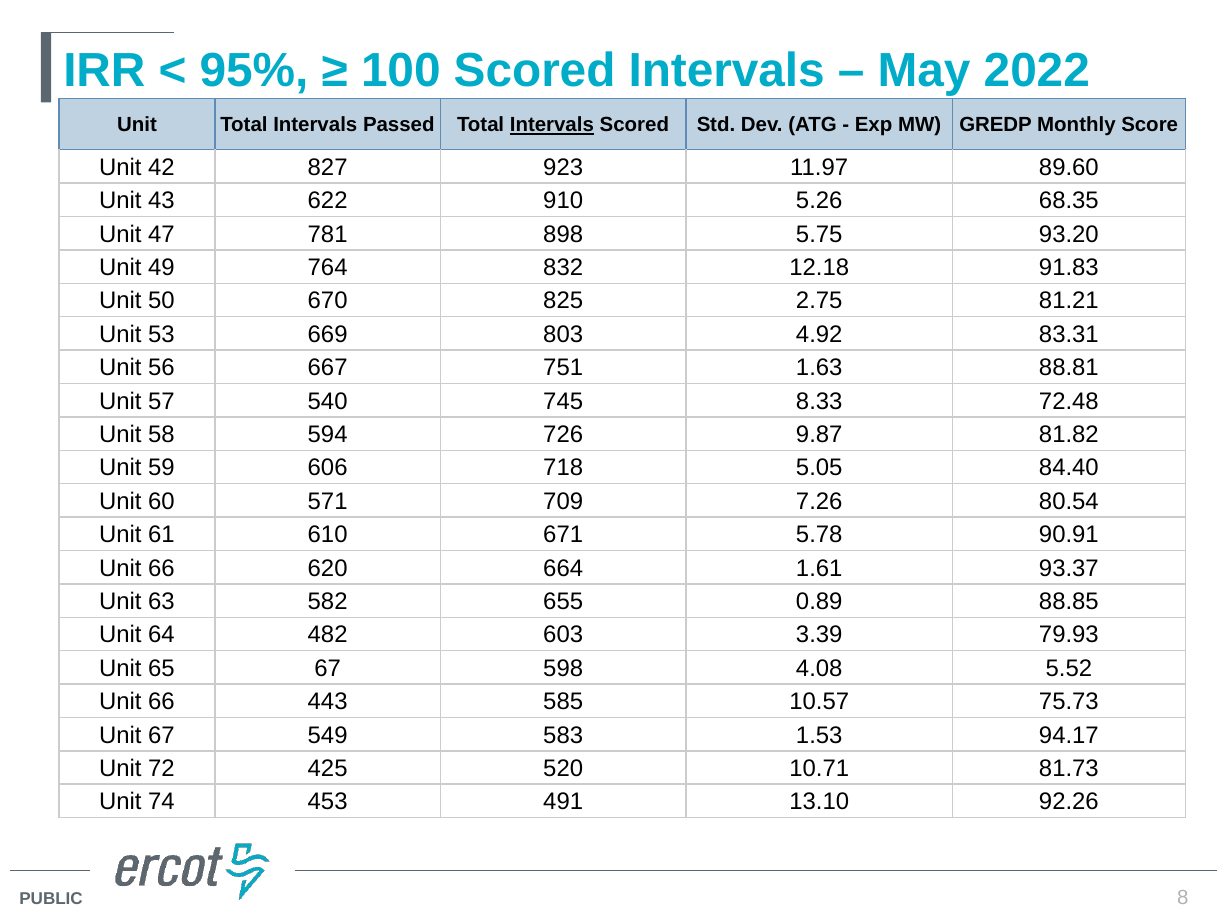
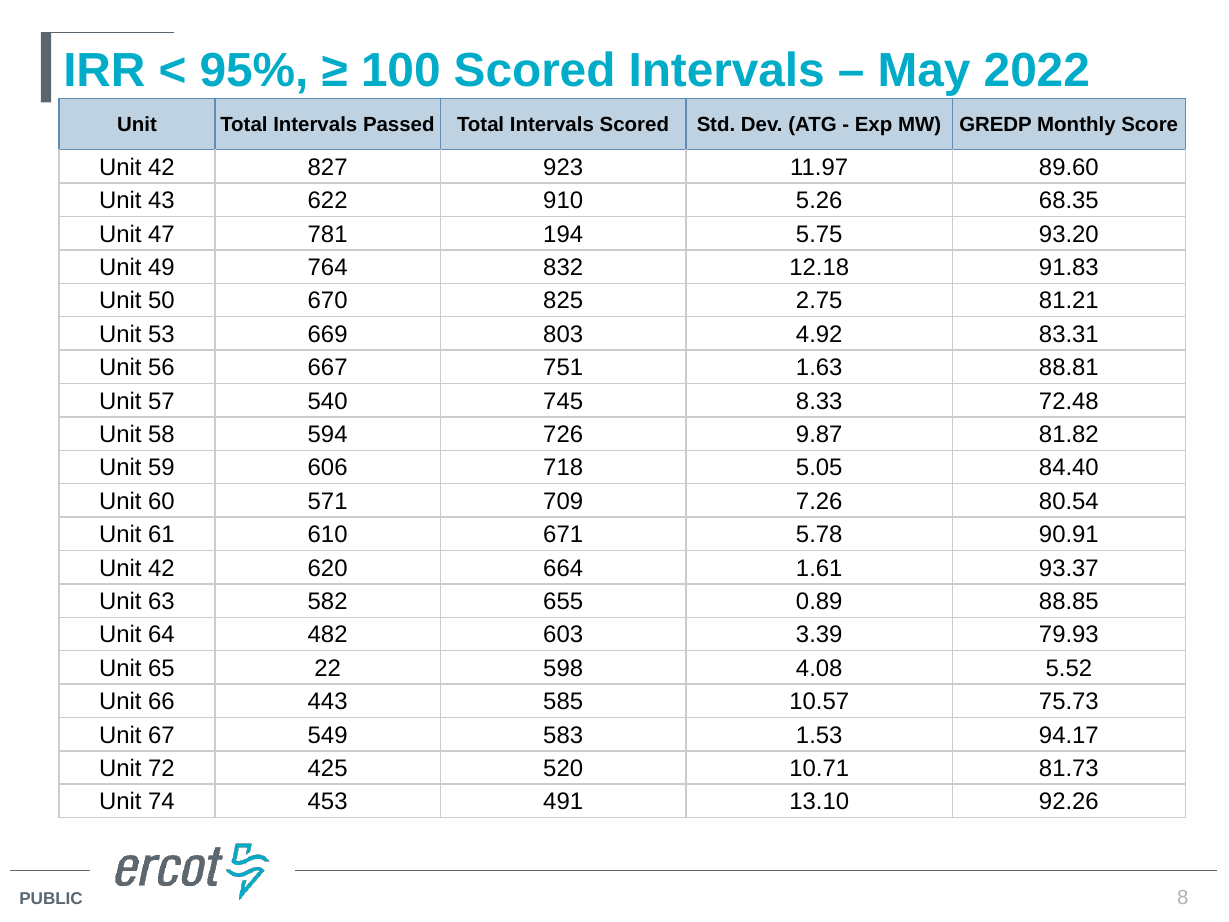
Intervals underline: present -> none (552, 125)
898: 898 -> 194 (563, 234)
66: 66 -> 42 (161, 568)
65 67: 67 -> 22 (328, 668)
